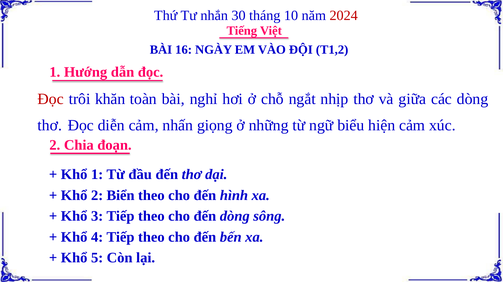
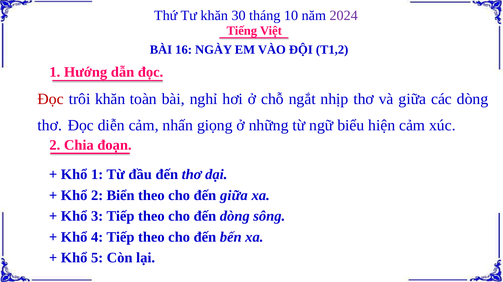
Tư nhắn: nhắn -> khăn (214, 15)
2024 colour: red -> purple (344, 15)
đến hình: hình -> giữa (234, 196)
